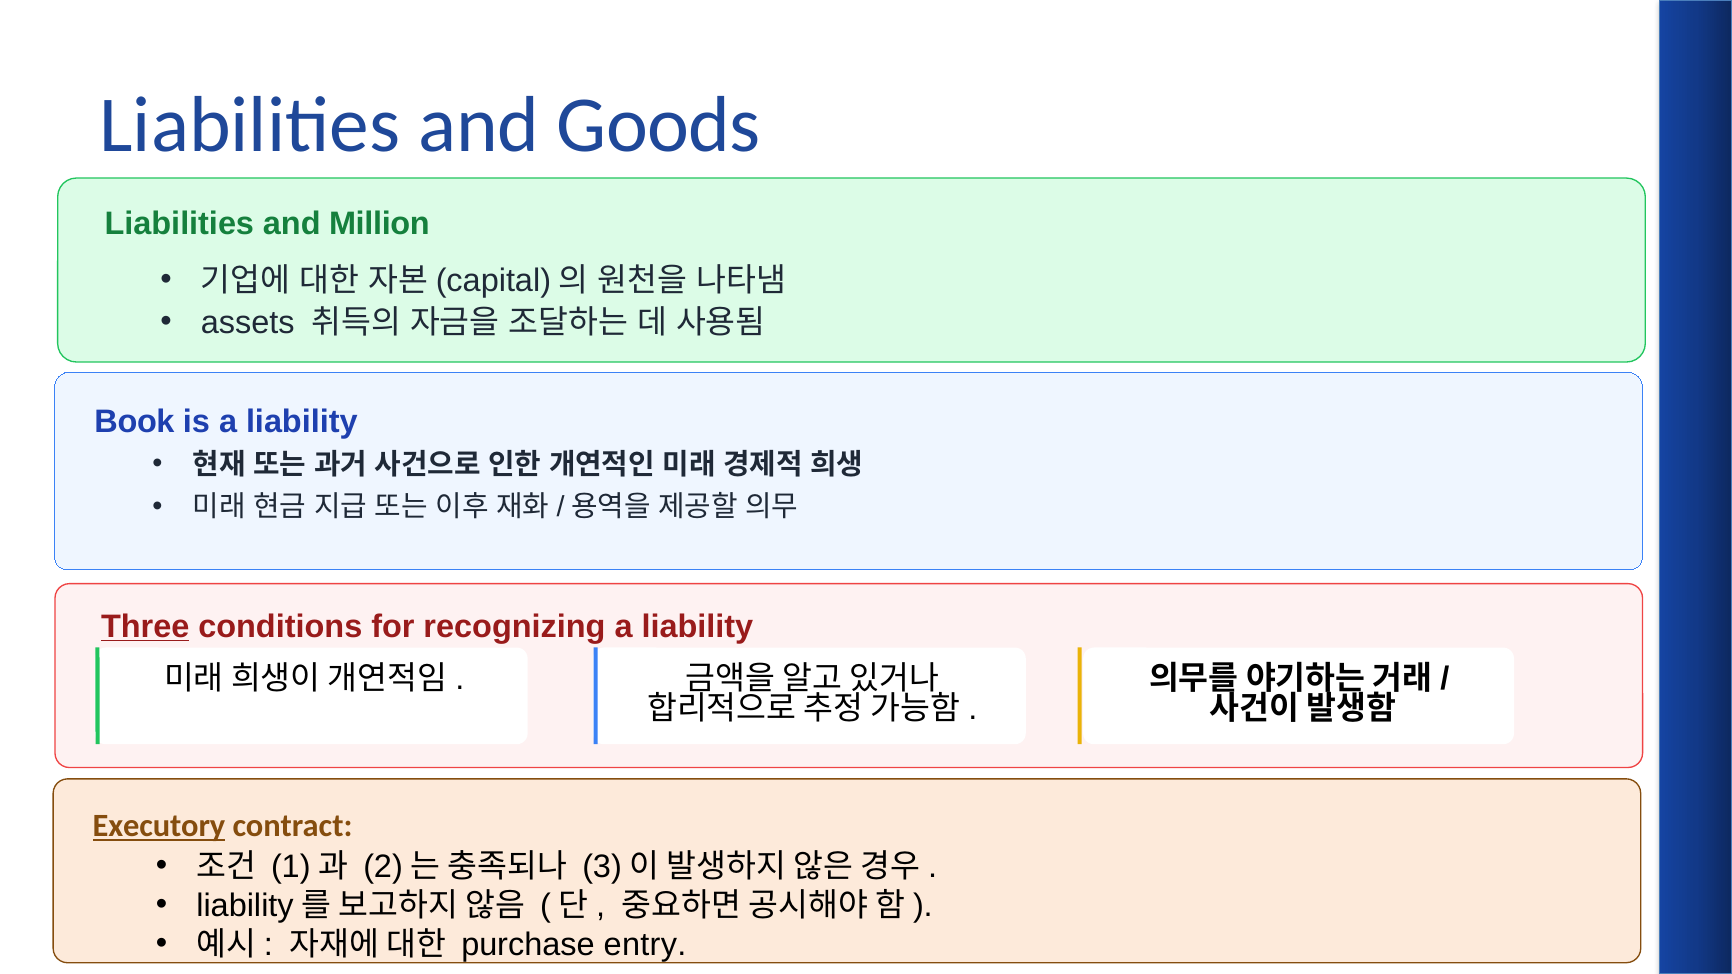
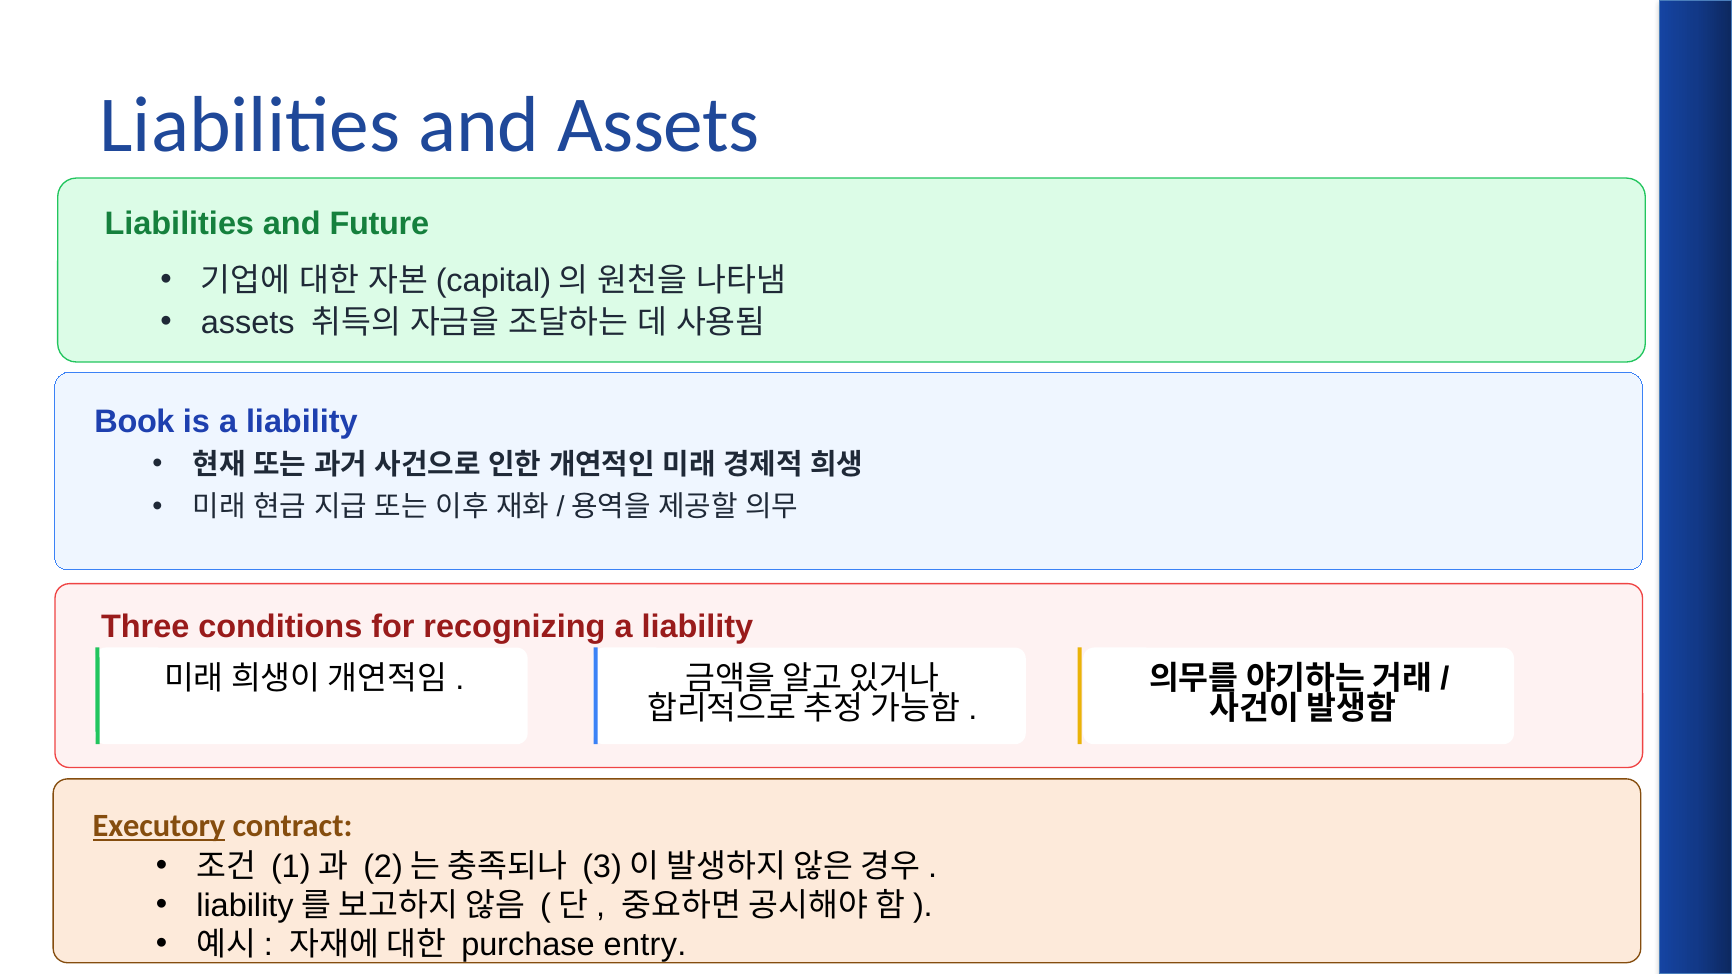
and Goods: Goods -> Assets (658, 126)
Million: Million -> Future (379, 223)
Three underline: present -> none (145, 627)
